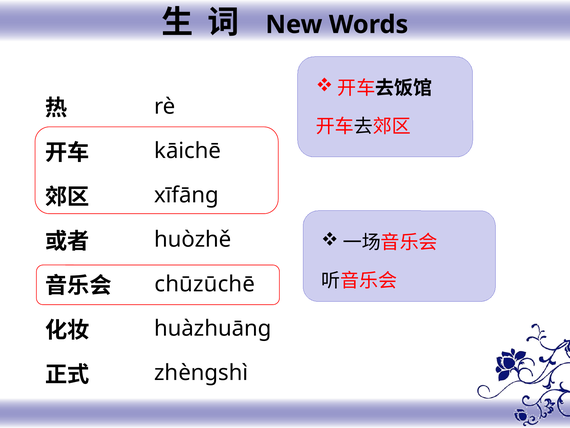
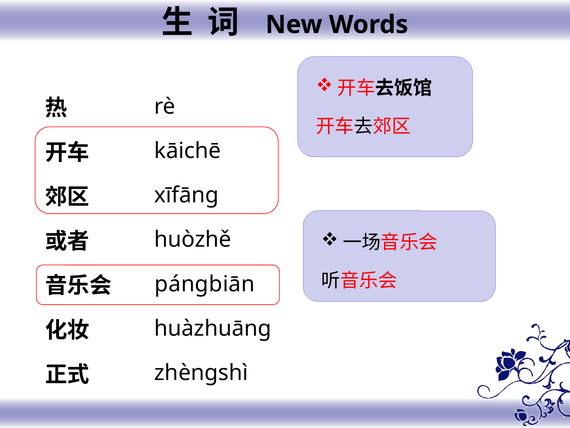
chūzūchē: chūzūchē -> pánɡbiān (205, 284)
